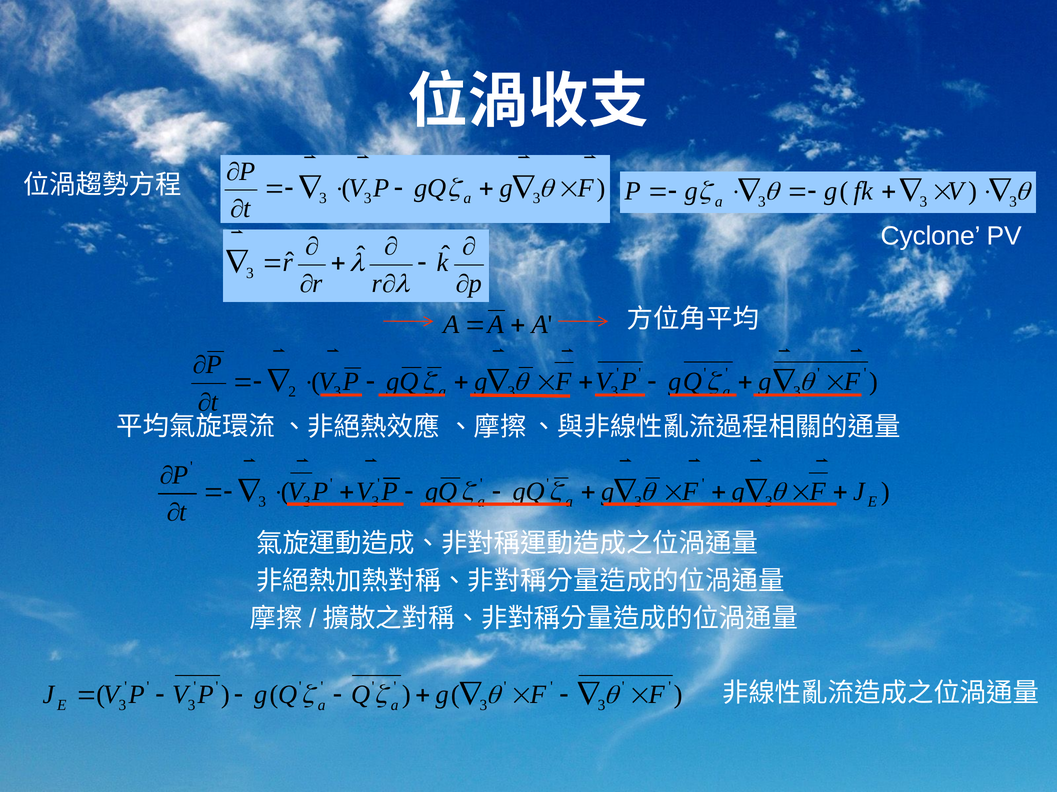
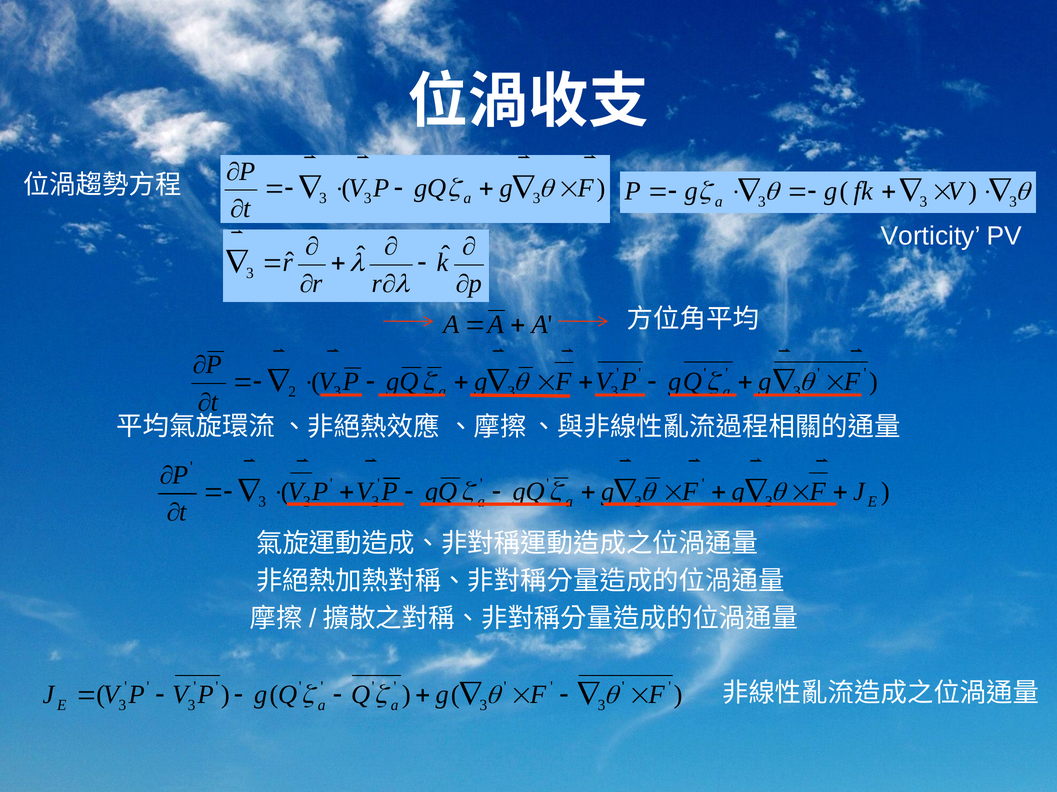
Cyclone: Cyclone -> Vorticity (931, 236)
